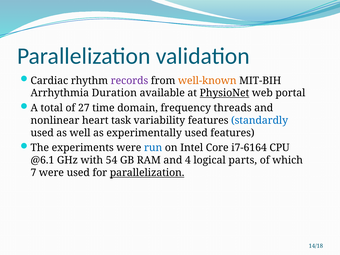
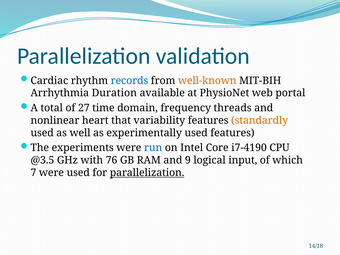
records colour: purple -> blue (129, 81)
PhysioNet underline: present -> none (224, 93)
task: task -> that (121, 120)
standardly colour: blue -> orange (260, 120)
i7-6164: i7-6164 -> i7-4190 (249, 148)
@6.1: @6.1 -> @3.5 (42, 160)
54: 54 -> 76 (112, 160)
4: 4 -> 9 (188, 160)
parts: parts -> input (243, 160)
